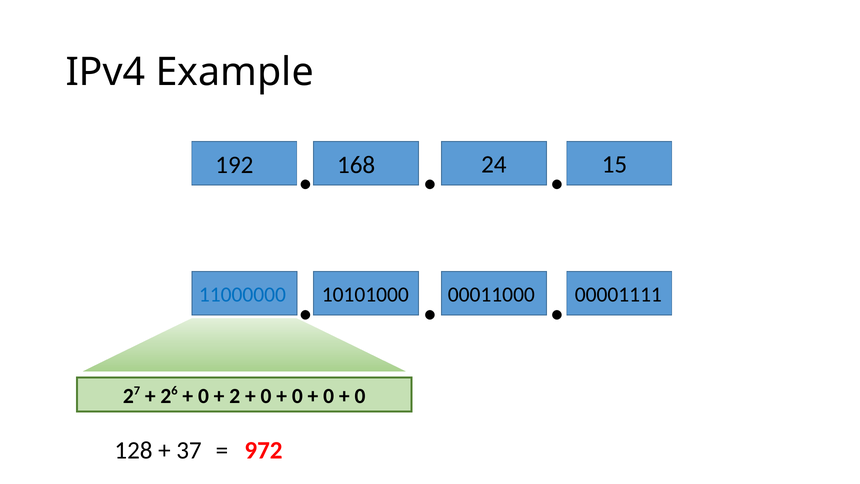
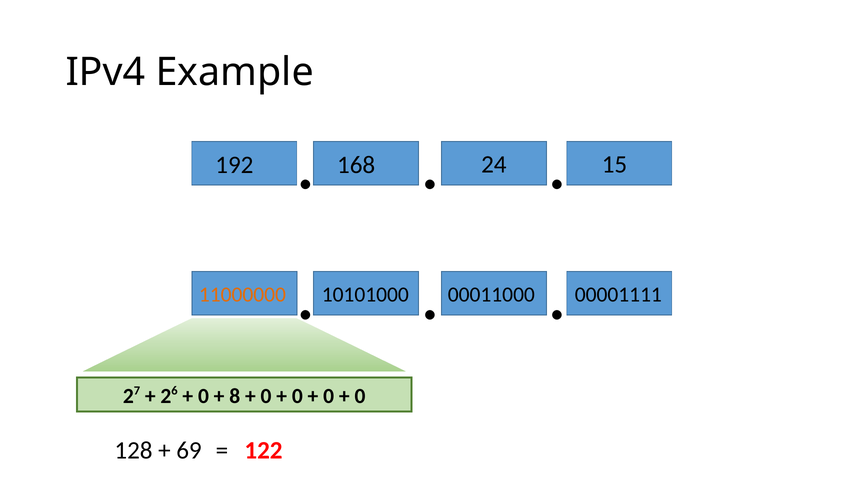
11000000 colour: blue -> orange (242, 294)
2: 2 -> 8 (235, 396)
37: 37 -> 69 (189, 450)
972: 972 -> 122 (264, 450)
